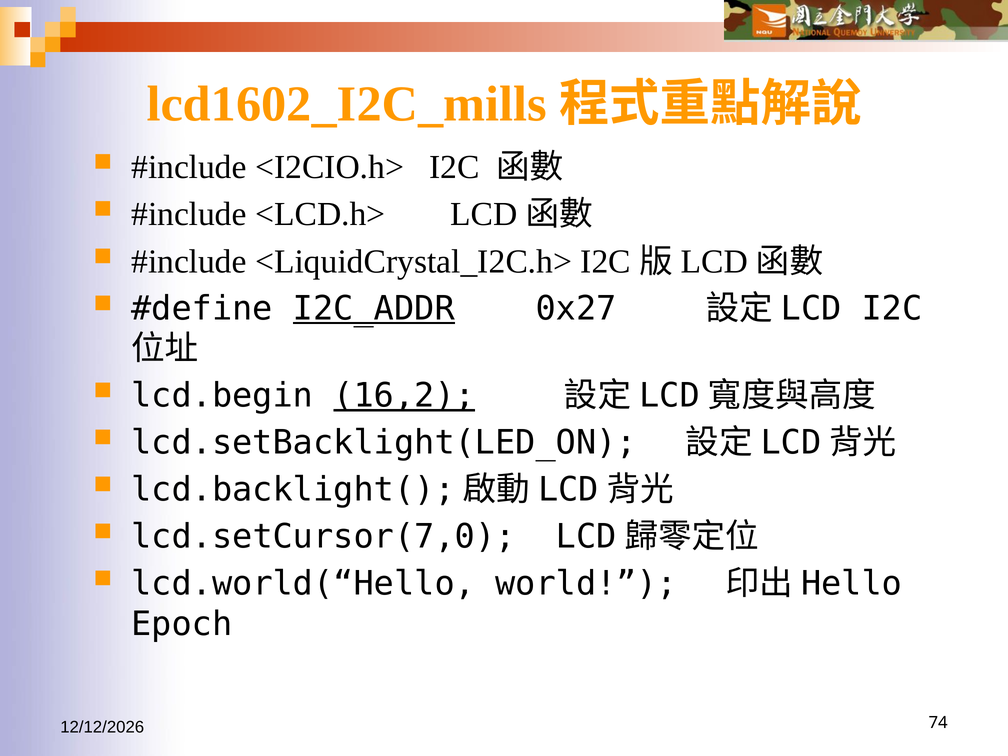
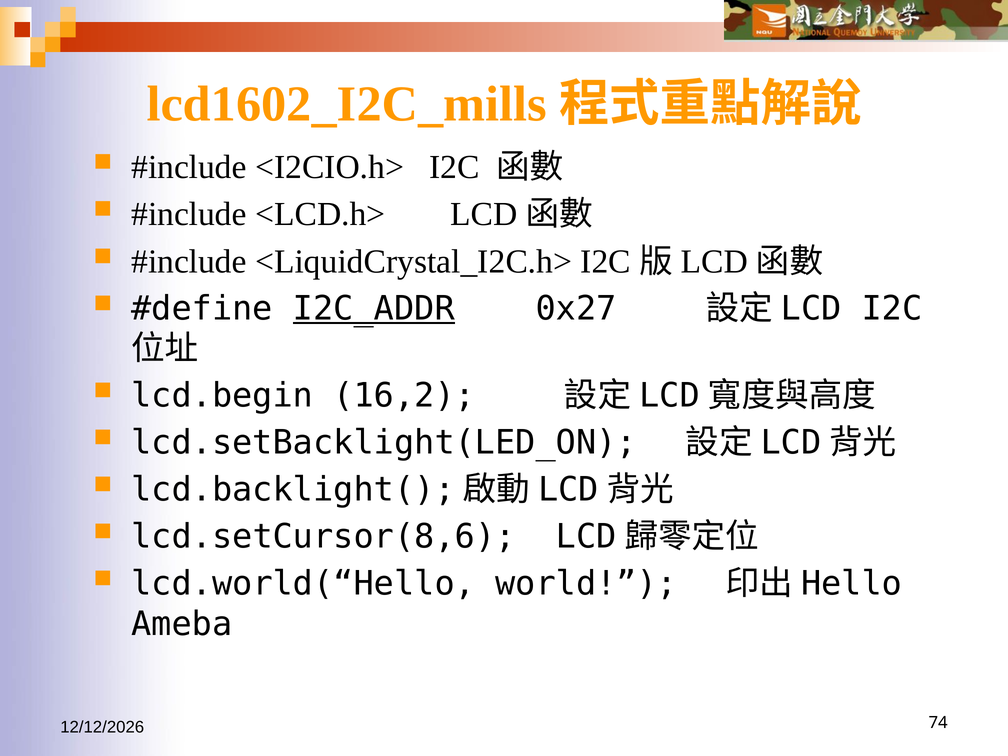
16,2 underline: present -> none (404, 396)
lcd.setCursor(7,0: lcd.setCursor(7,0 -> lcd.setCursor(8,6 (323, 537)
Epoch: Epoch -> Ameba (182, 624)
